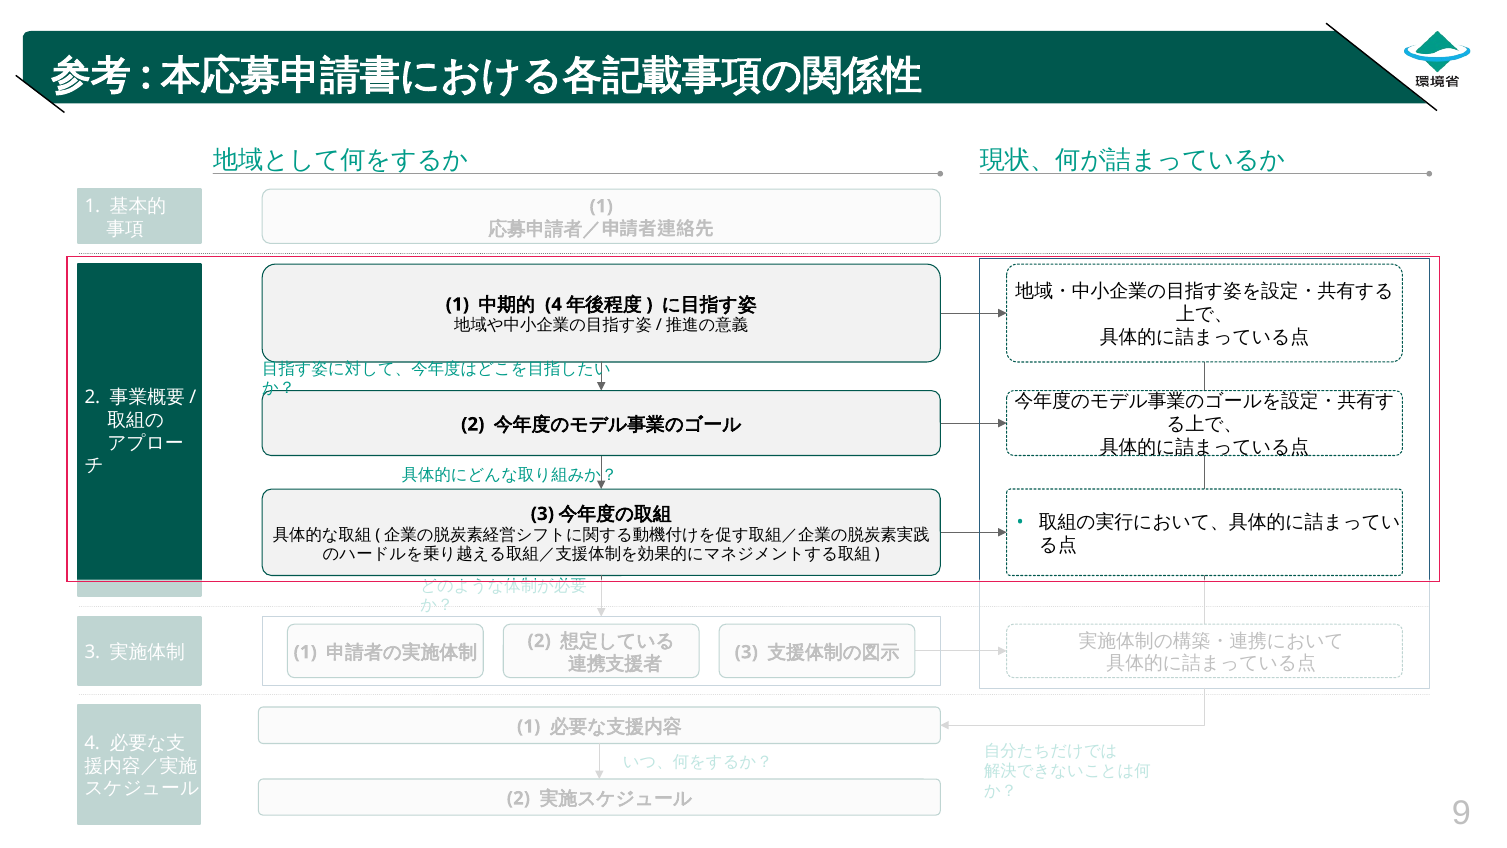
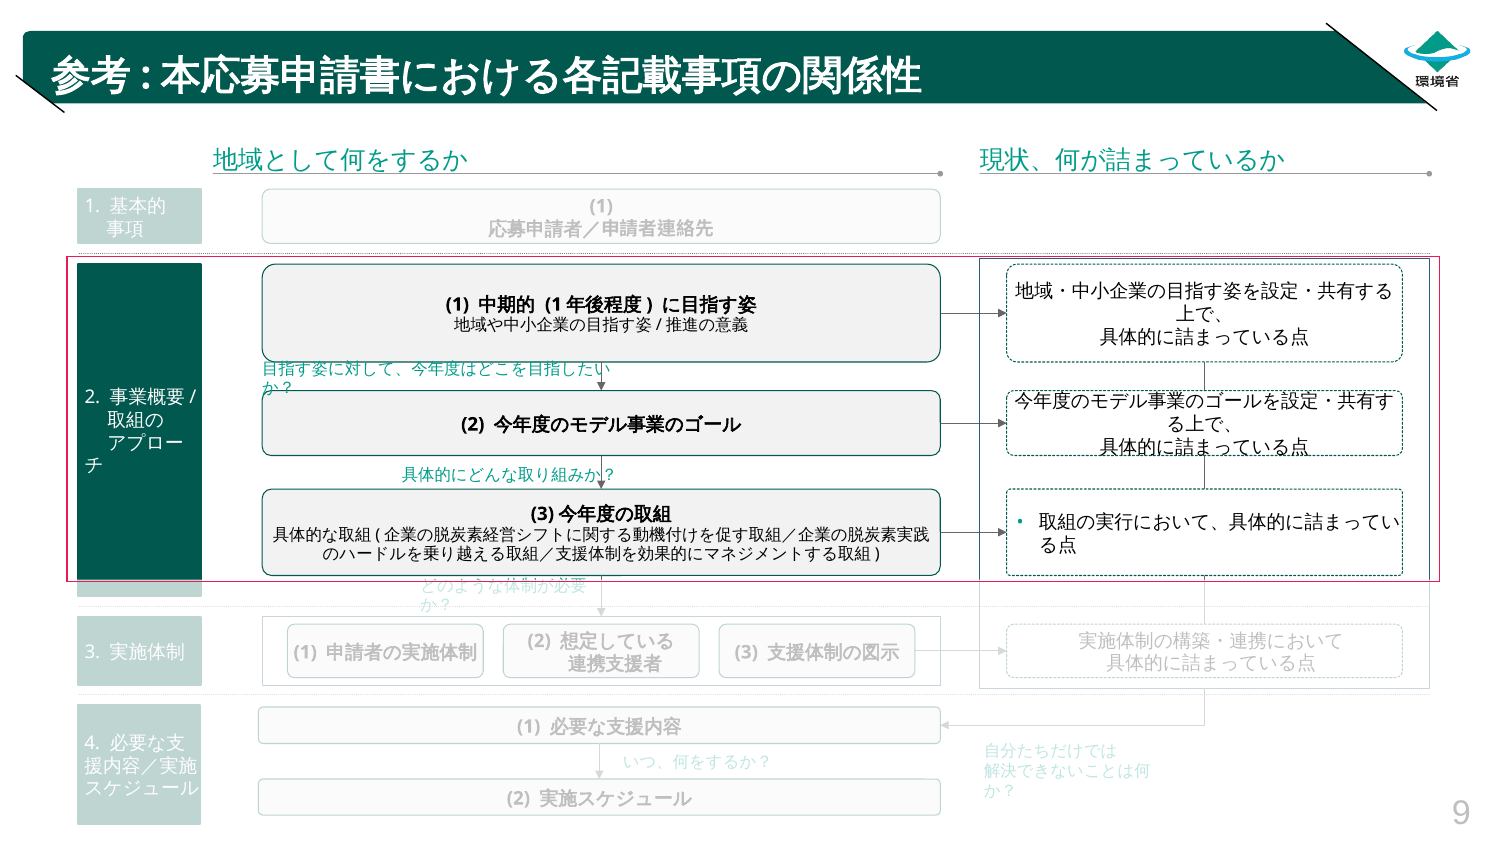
4: 4 -> 1 (553, 304)
